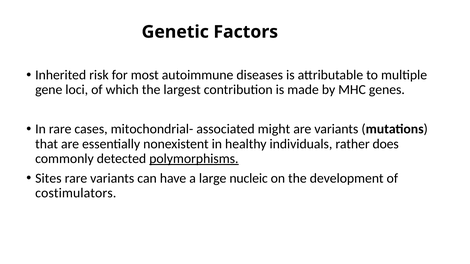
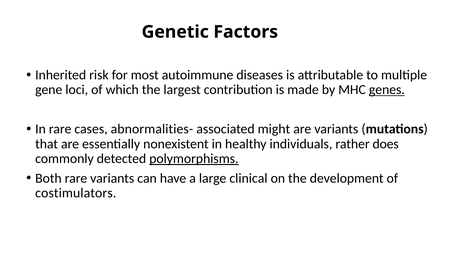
genes underline: none -> present (387, 90)
mitochondrial-: mitochondrial- -> abnormalities- (152, 129)
Sites: Sites -> Both (48, 179)
nucleic: nucleic -> clinical (248, 179)
